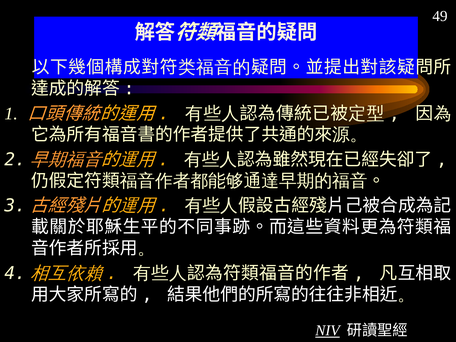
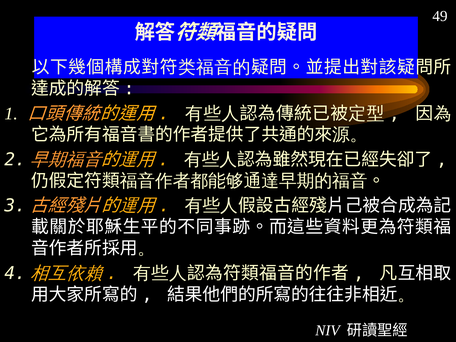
NIV underline: present -> none (328, 331)
